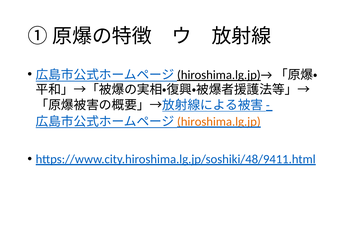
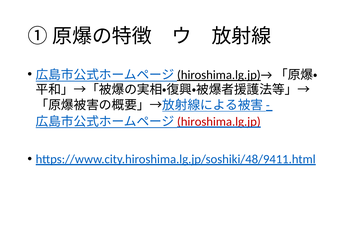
hiroshima.lg.jp colour: orange -> red (219, 122)
